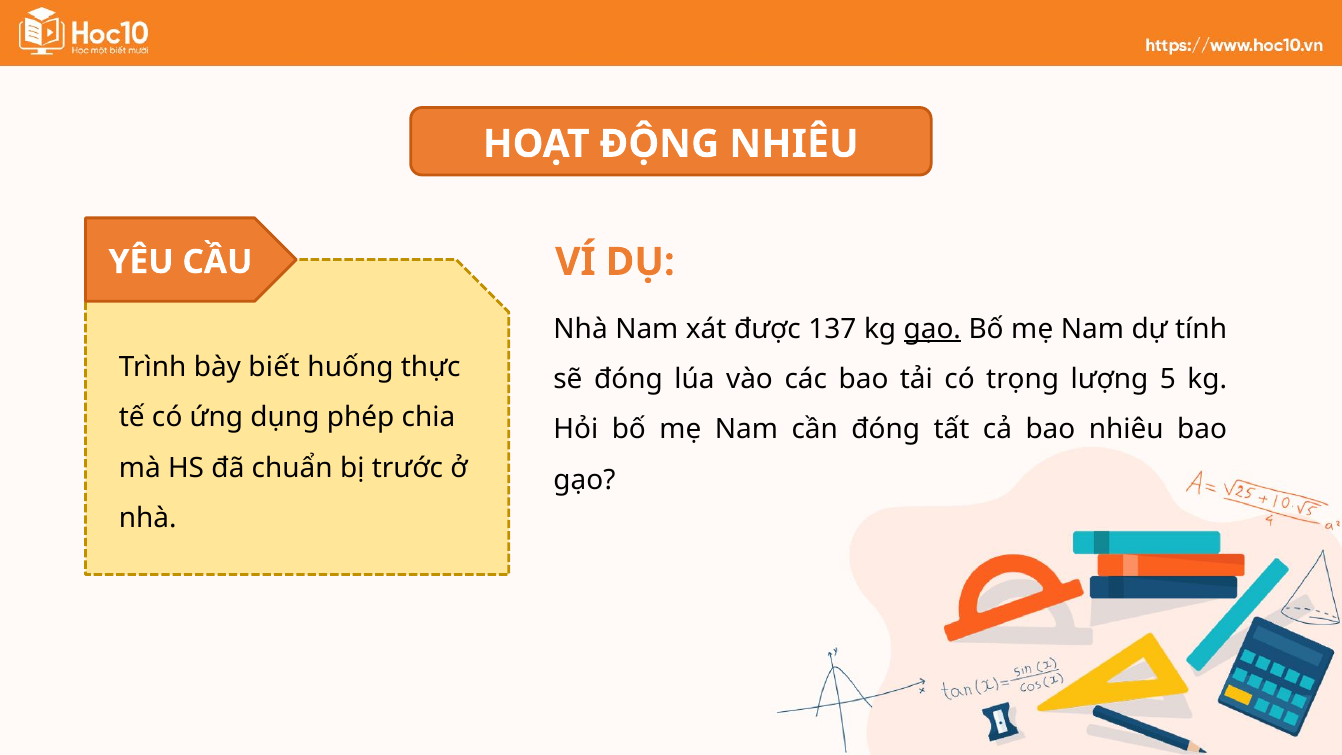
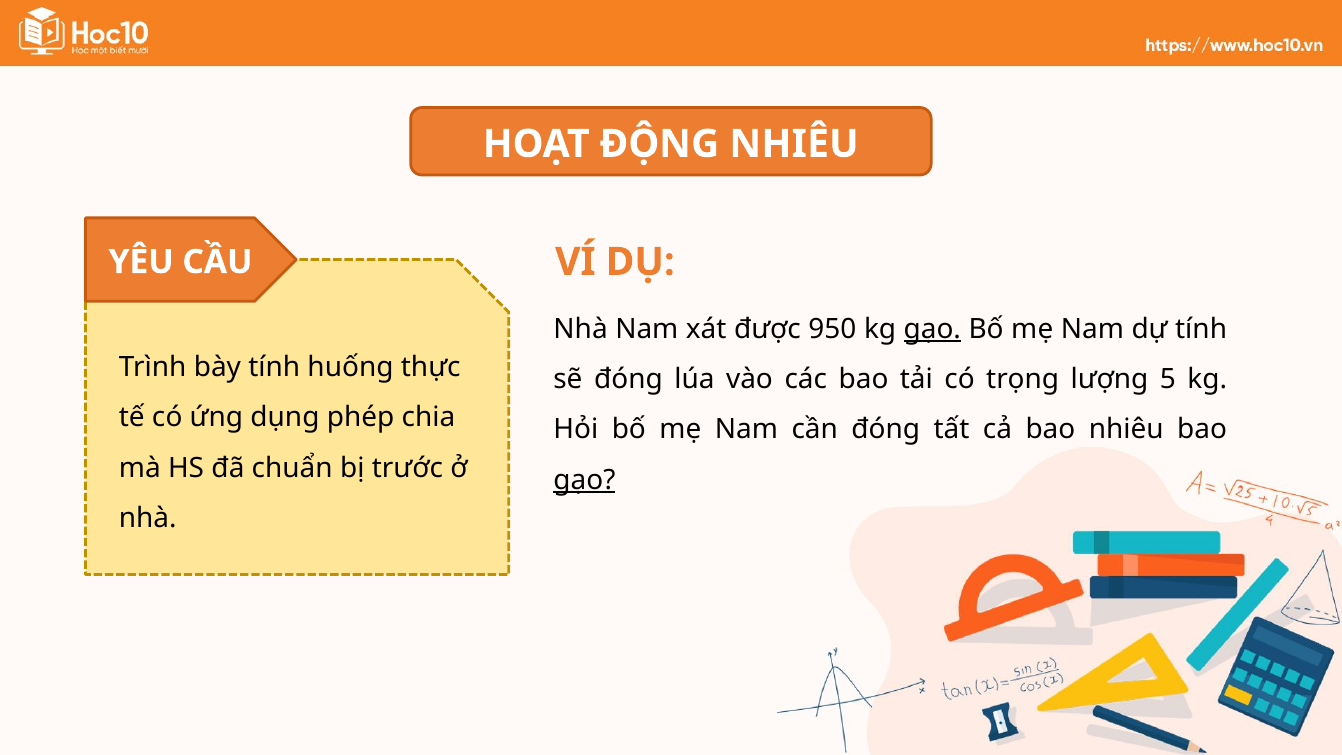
137: 137 -> 950 (832, 329)
bày biết: biết -> tính (274, 367)
gạo underline: none -> present (584, 480)
